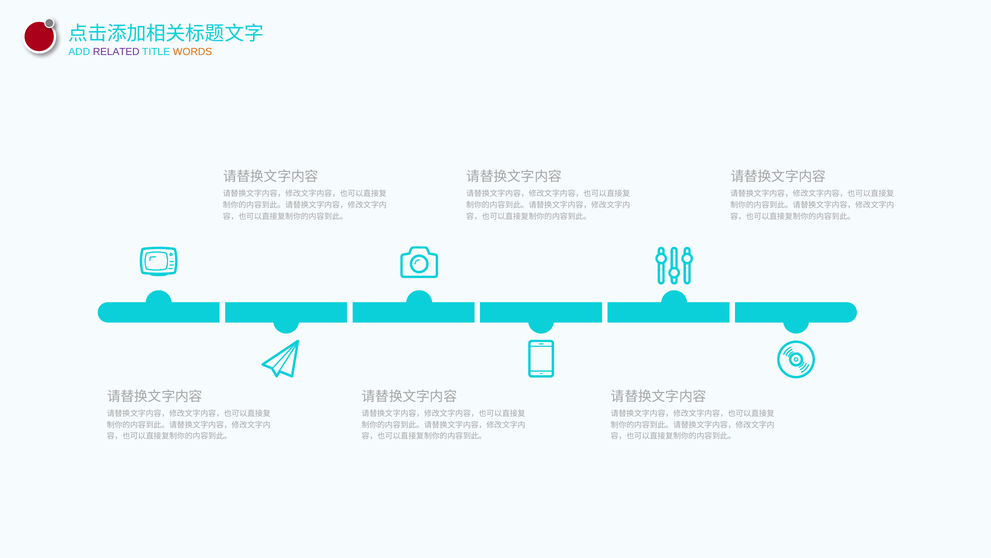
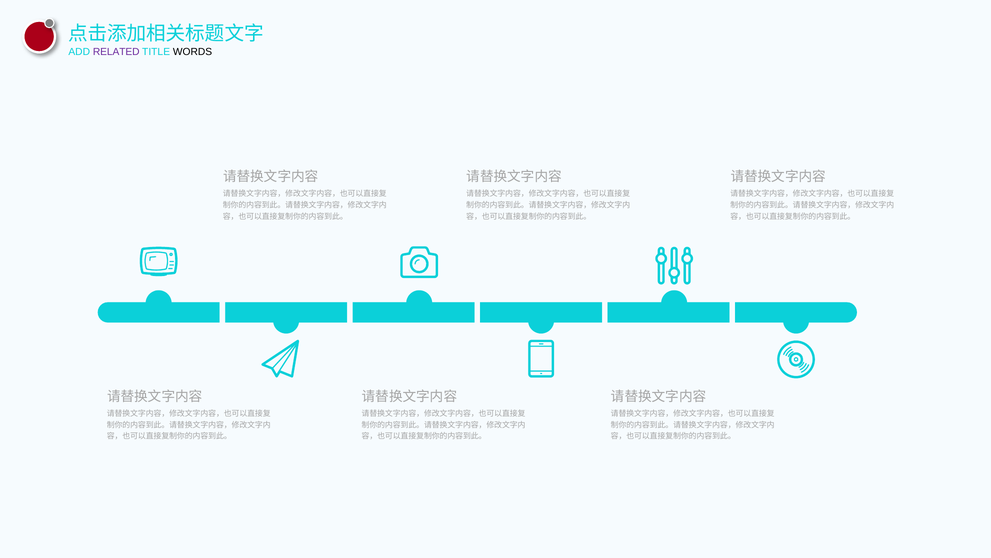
WORDS colour: orange -> black (193, 52)
